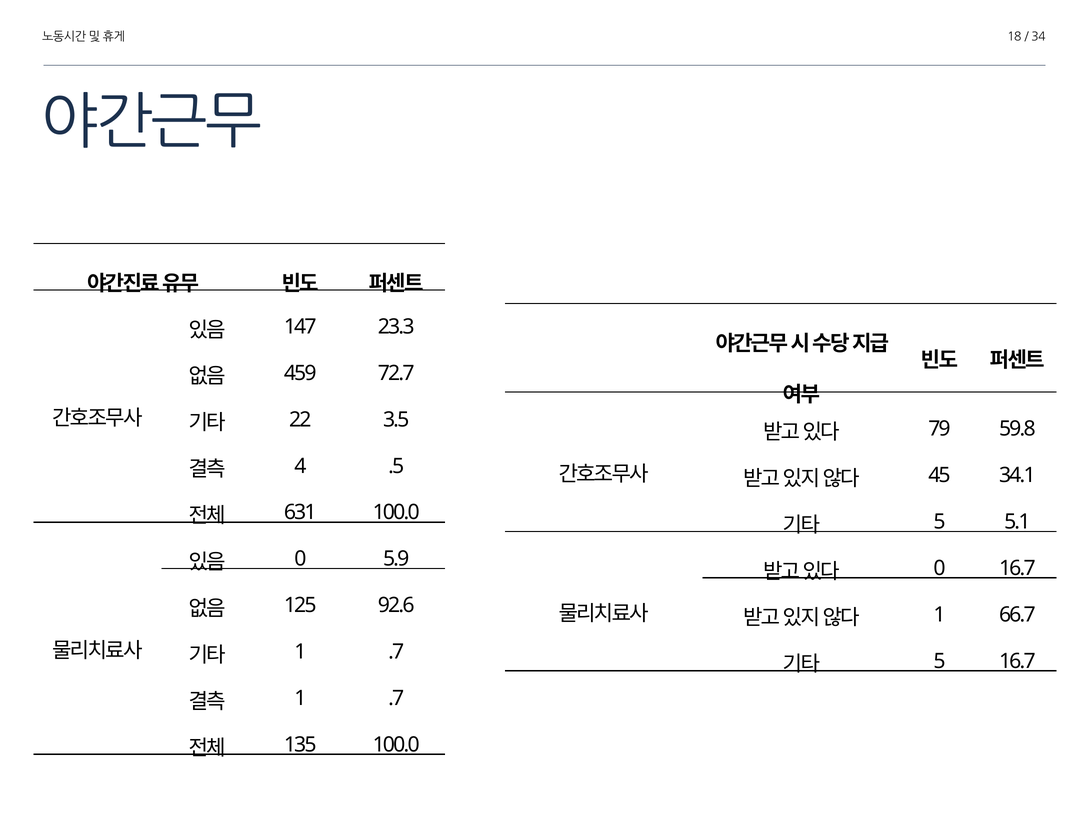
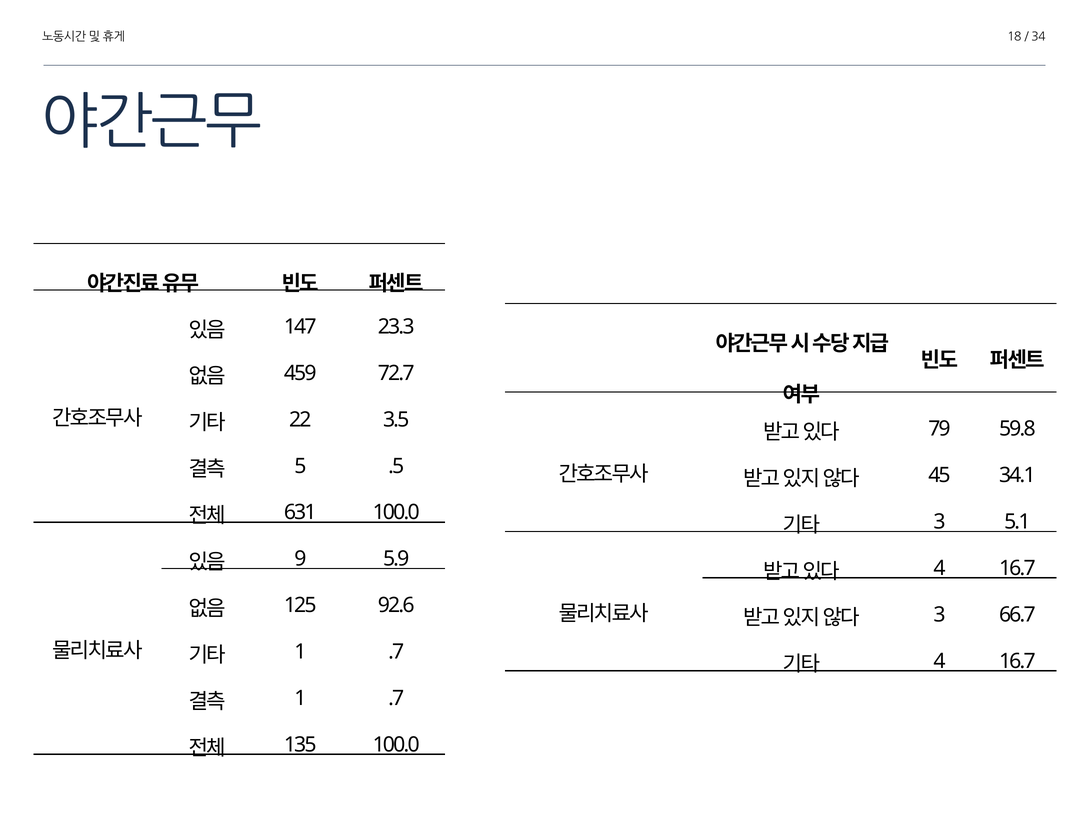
4: 4 -> 5 (300, 466)
5: 5 -> 3 (940, 522)
0: 0 -> 9 (300, 559)
0: 0 -> 4 (940, 569)
1: 1 -> 3 (940, 615)
5: 5 -> 4 (940, 662)
